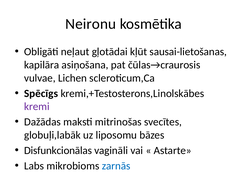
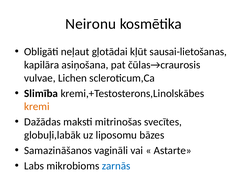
Spēcīgs: Spēcīgs -> Slimība (41, 94)
kremi colour: purple -> orange (37, 107)
Disfunkcionālas: Disfunkcionālas -> Samazināšanos (58, 151)
